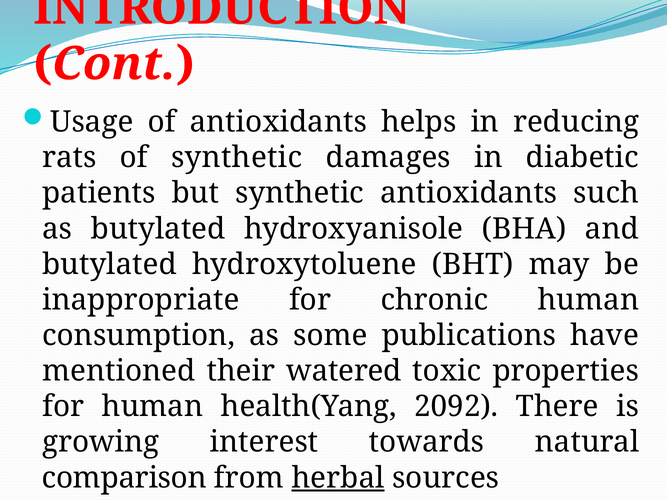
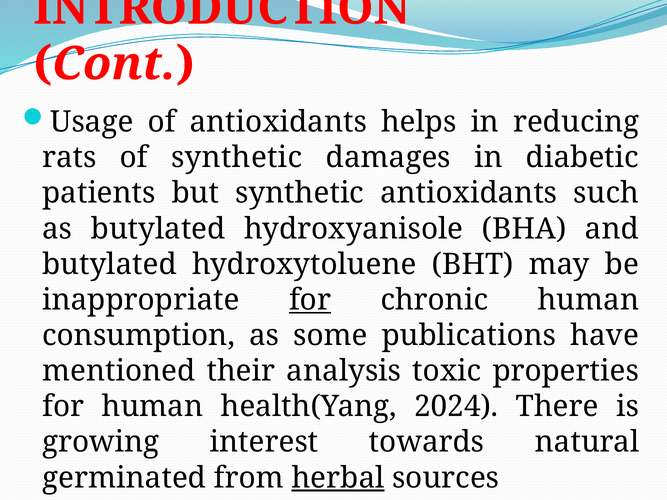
for underline: none -> present (310, 300)
watered: watered -> analysis (344, 371)
2092: 2092 -> 2024 (456, 407)
comparison: comparison -> germinated (124, 478)
